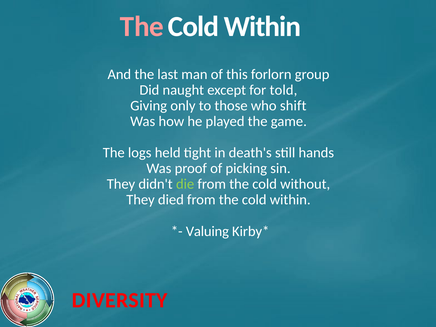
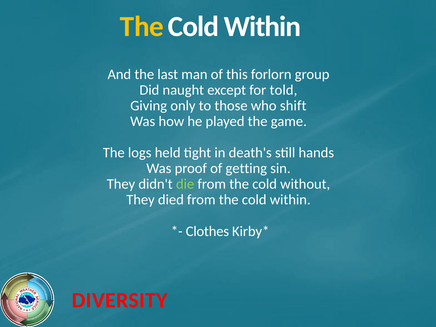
The colour: pink -> yellow (142, 26)
picking: picking -> getting (246, 168)
Valuing: Valuing -> Clothes (207, 231)
